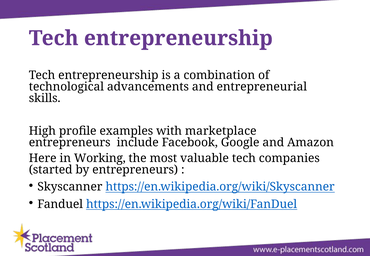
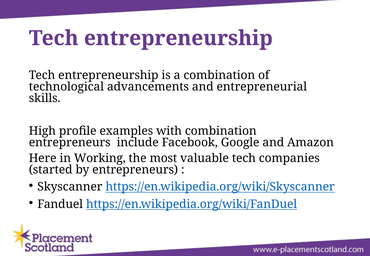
with marketplace: marketplace -> combination (221, 131)
